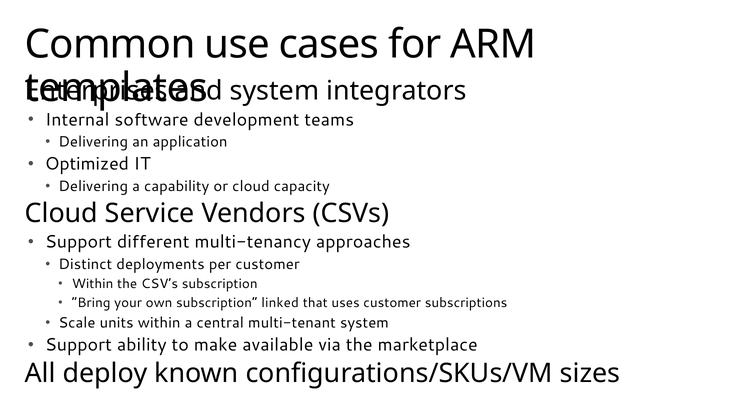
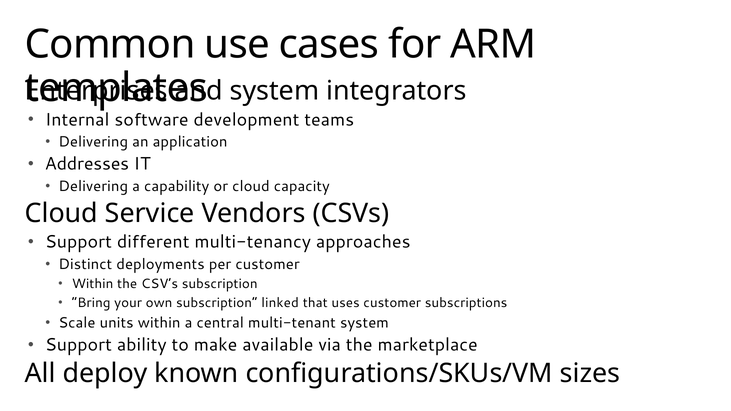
Optimized: Optimized -> Addresses (87, 164)
